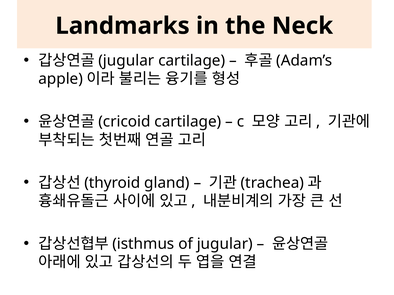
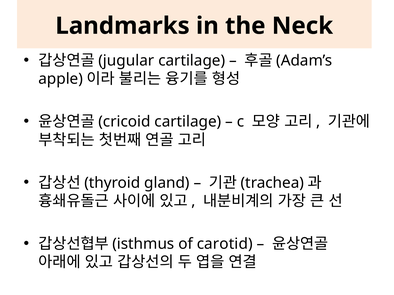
of jugular: jugular -> carotid (225, 244)
